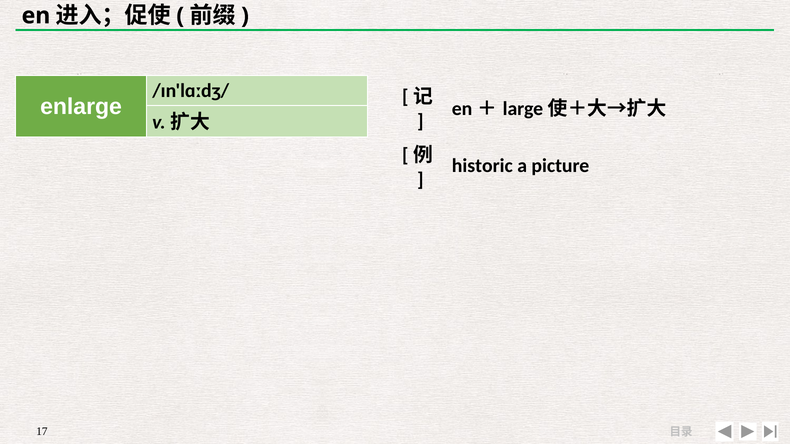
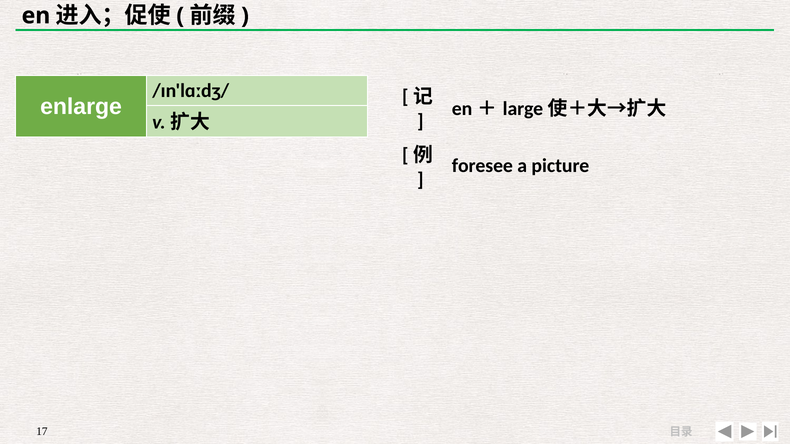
historic: historic -> foresee (482, 166)
